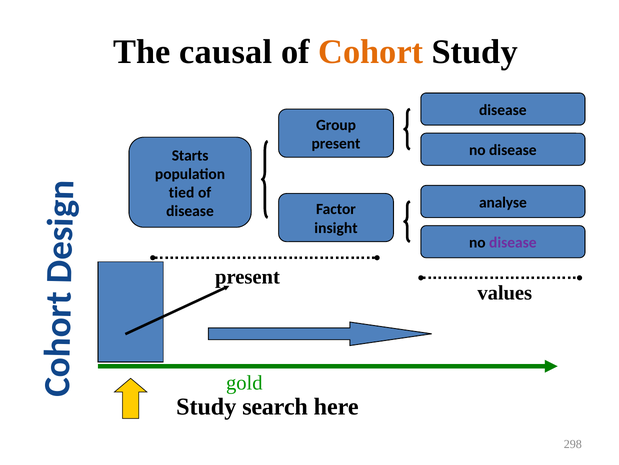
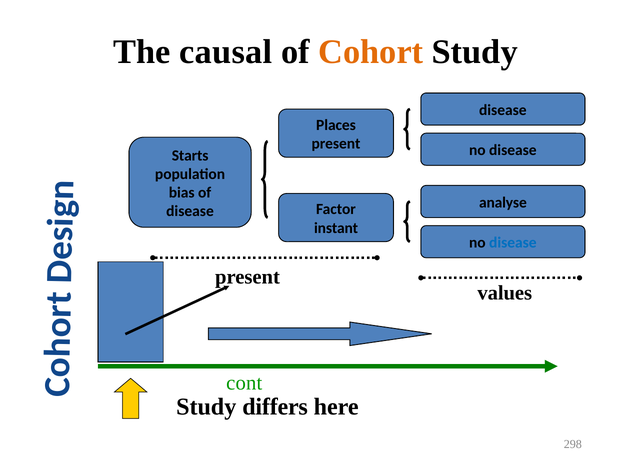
Group: Group -> Places (336, 125)
tied: tied -> bias (182, 192)
insight: insight -> instant (336, 228)
disease colour: purple -> blue (513, 242)
gold: gold -> cont (244, 383)
search: search -> differs (275, 406)
